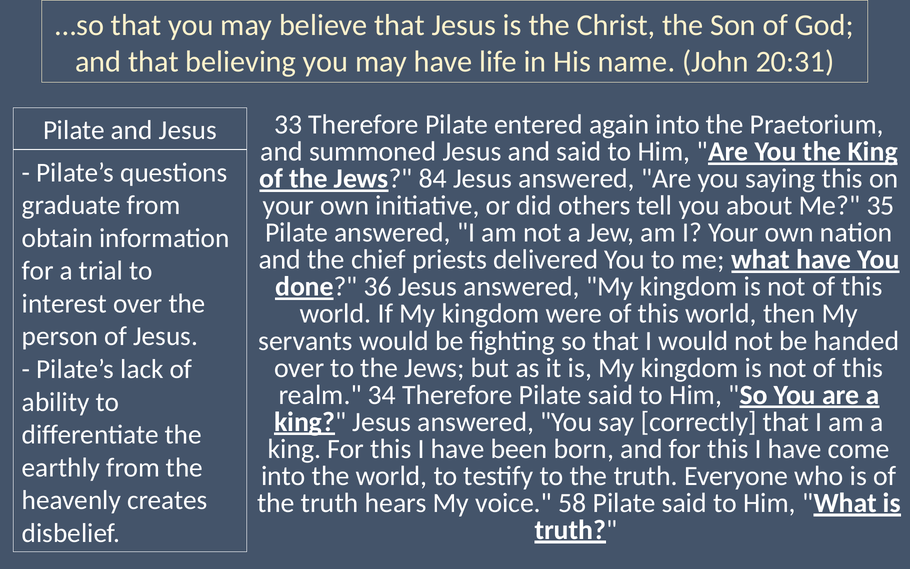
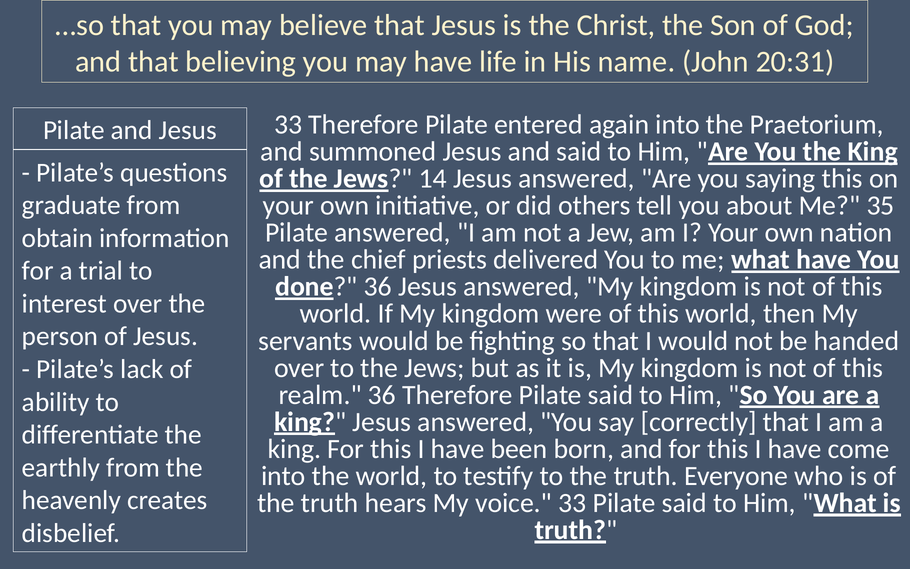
84: 84 -> 14 (433, 179)
realm 34: 34 -> 36 (382, 395)
voice 58: 58 -> 33 (572, 503)
